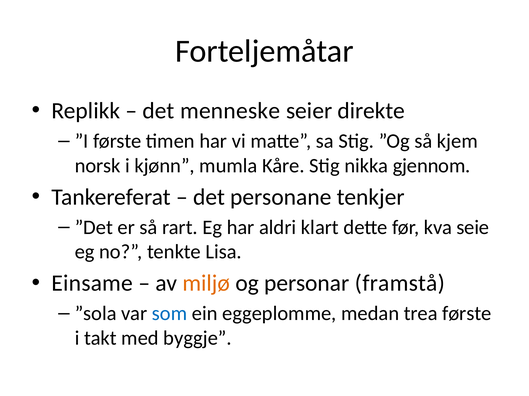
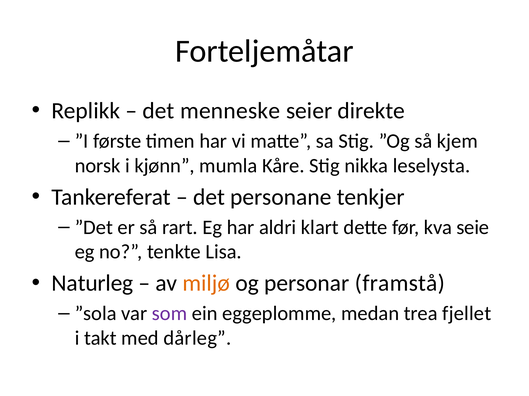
gjennom: gjennom -> leselysta (431, 166)
Einsame: Einsame -> Naturleg (92, 284)
som colour: blue -> purple (170, 314)
trea første: første -> fjellet (467, 314)
byggje: byggje -> dårleg (197, 339)
